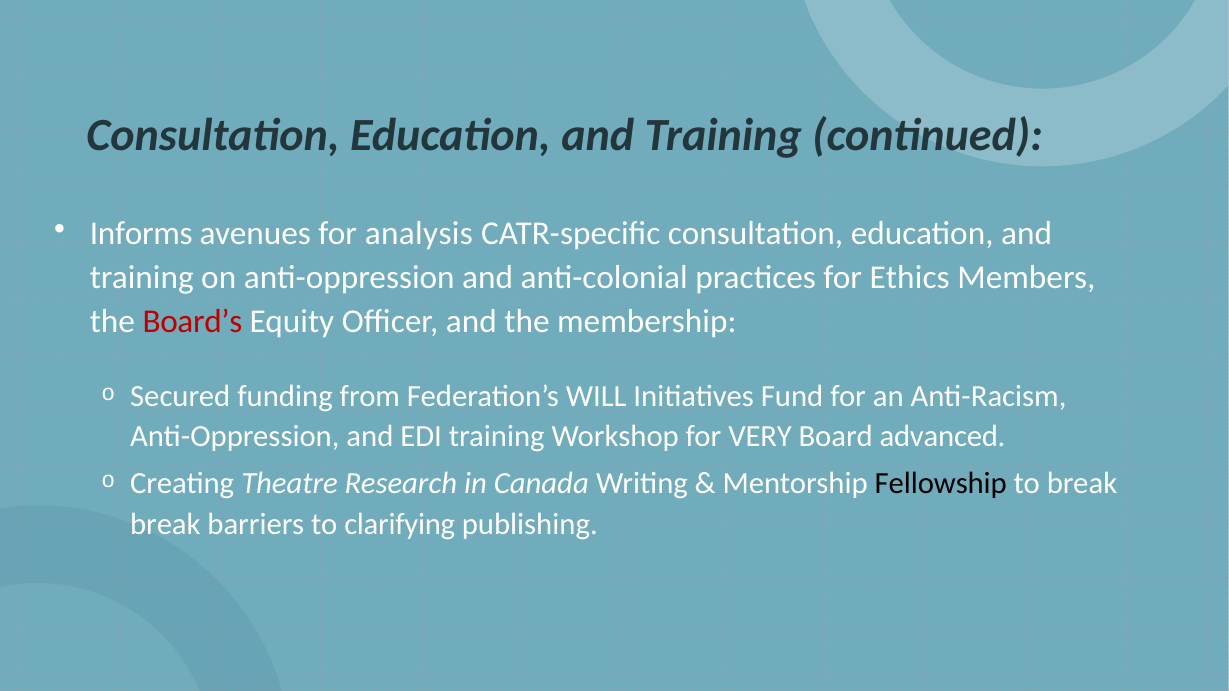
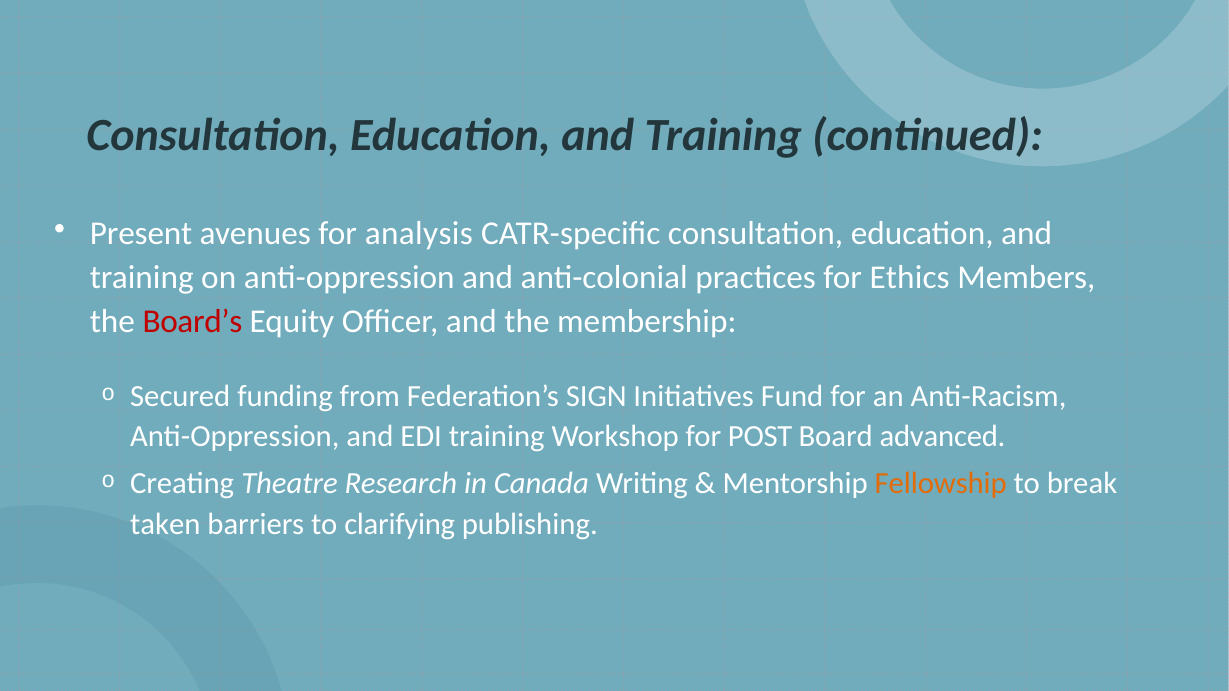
Informs: Informs -> Present (141, 234)
WILL: WILL -> SIGN (596, 396)
VERY: VERY -> POST (760, 437)
Fellowship colour: black -> orange (941, 484)
break: break -> taken (165, 524)
